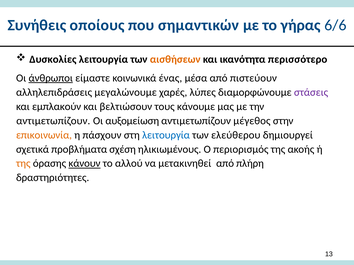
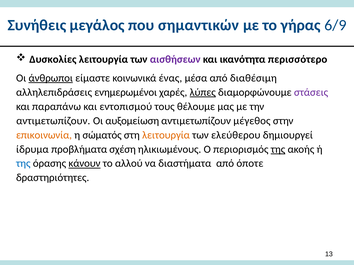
οποίους: οποίους -> μεγάλος (97, 25)
6/6: 6/6 -> 6/9 (335, 25)
αισθήσεων colour: orange -> purple (175, 59)
πιστεύουν: πιστεύουν -> διαθέσιμη (253, 78)
μεγαλώνουμε: μεγαλώνουμε -> ενημερωμένοι (126, 92)
λύπες underline: none -> present (203, 92)
εμπλακούν: εμπλακούν -> παραπάνω (57, 107)
βελτιώσουν: βελτιώσουν -> εντοπισμού (126, 107)
κάνουμε: κάνουμε -> θέλουμε (196, 107)
πάσχουν: πάσχουν -> σώματός (102, 135)
λειτουργία colour: blue -> orange (166, 135)
σχετικά: σχετικά -> ίδρυμα (32, 149)
της underline: none -> present (278, 149)
της colour: orange -> blue (23, 164)
μετακινηθεί: μετακινηθεί -> διαστήματα (185, 164)
πλήρη: πλήρη -> όποτε (250, 164)
